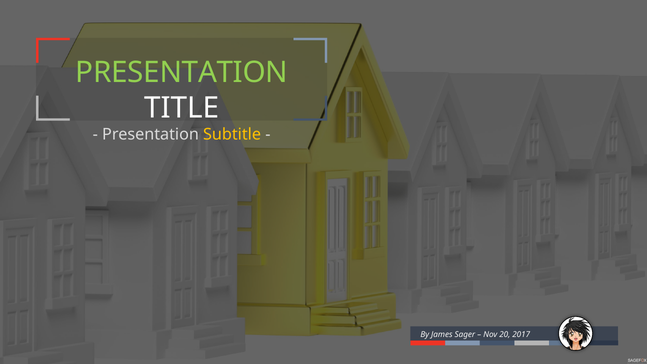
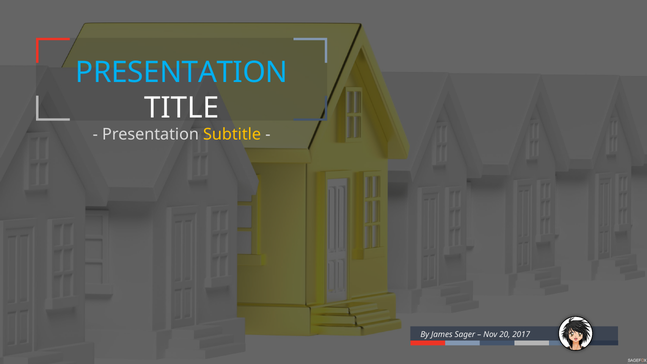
PRESENTATION colour: light green -> light blue (182, 72)
